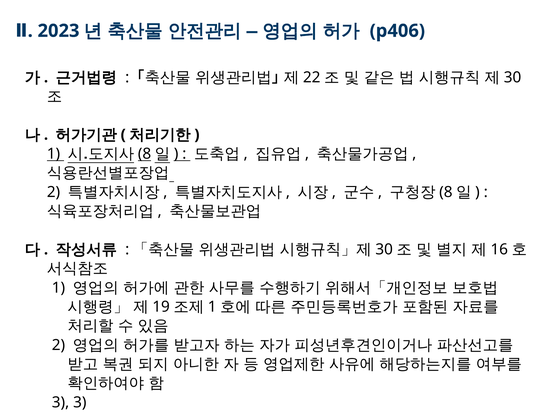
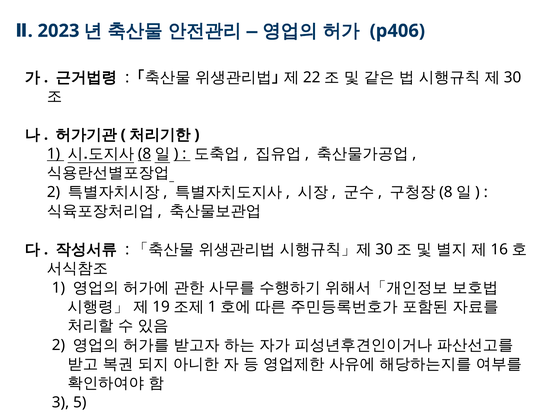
3 3: 3 -> 5 (80, 402)
